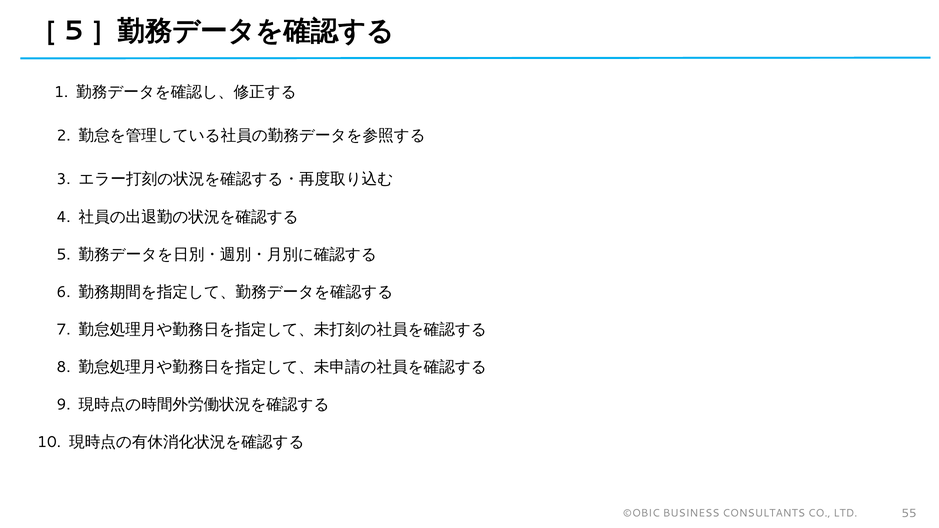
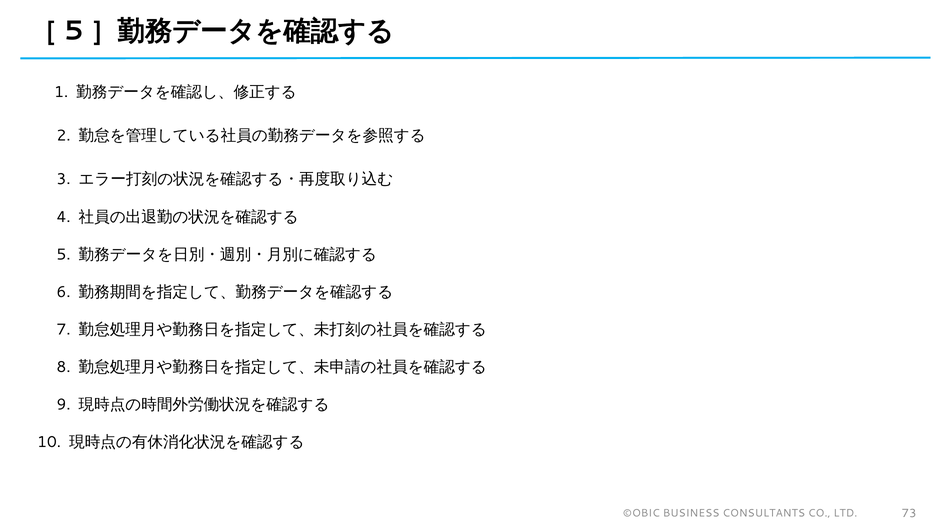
55: 55 -> 73 (909, 514)
